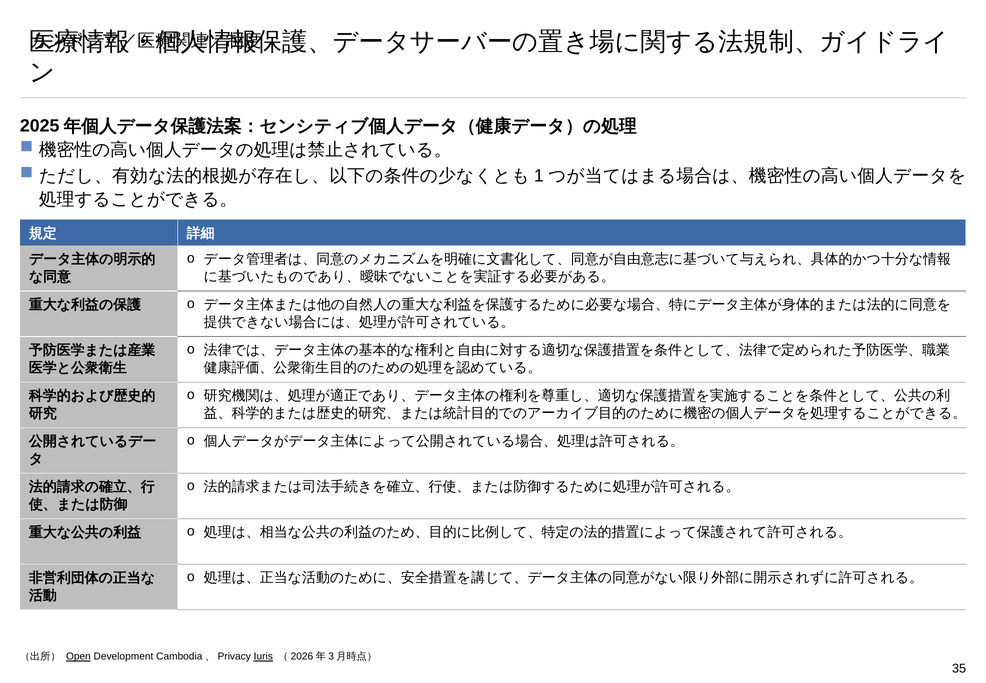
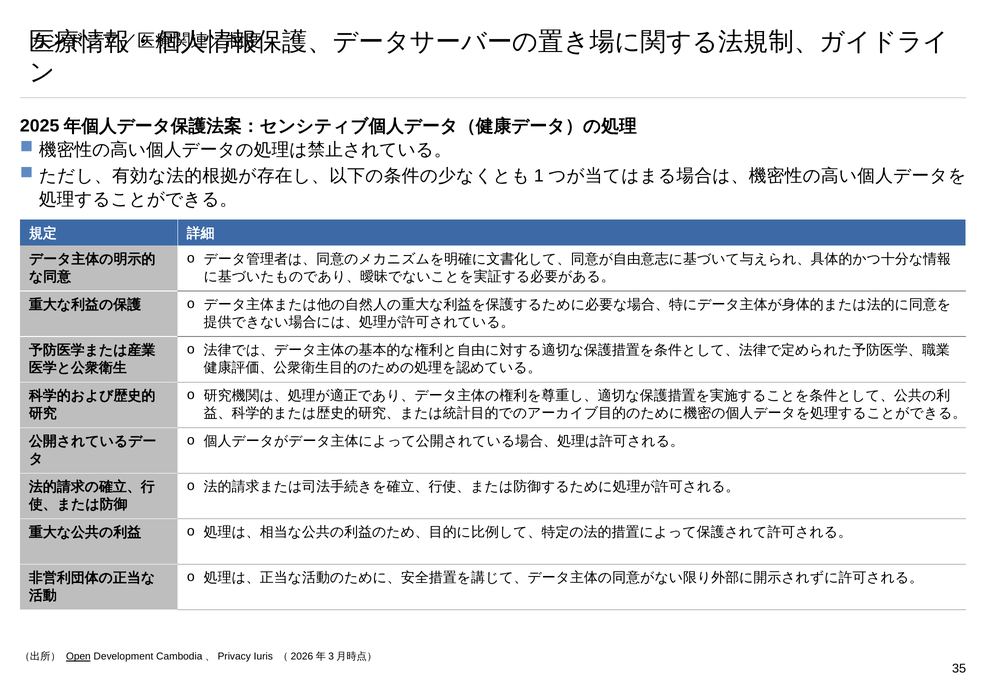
Iuris underline: present -> none (263, 656)
